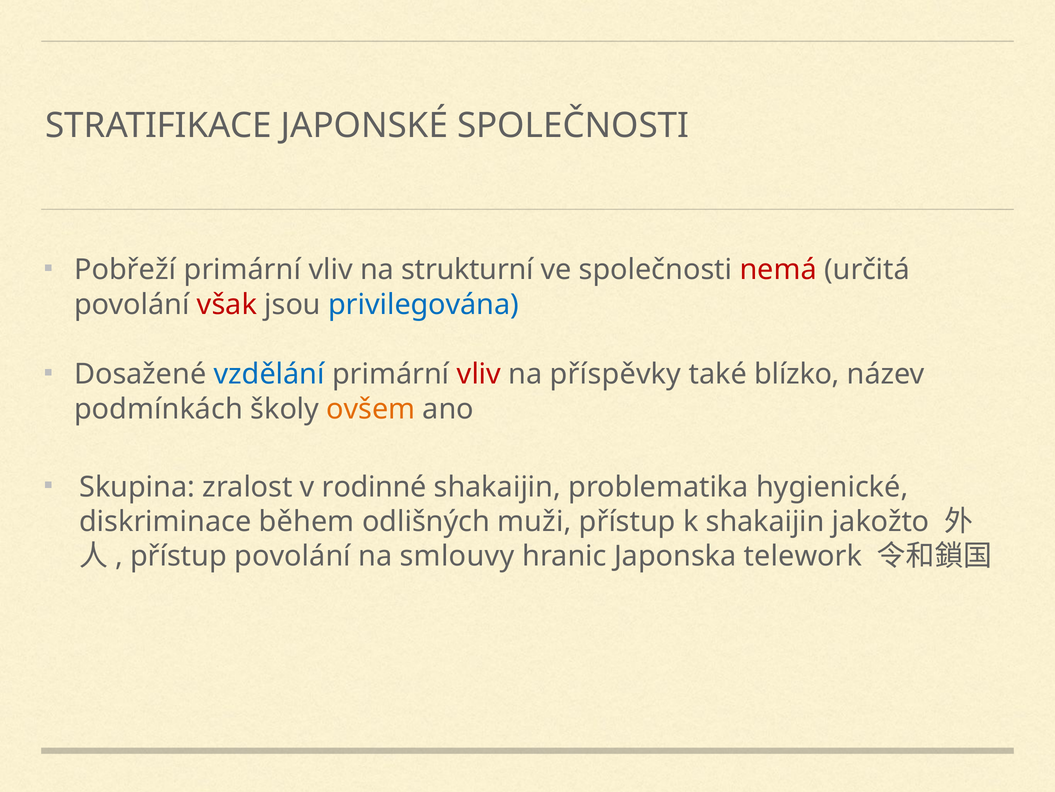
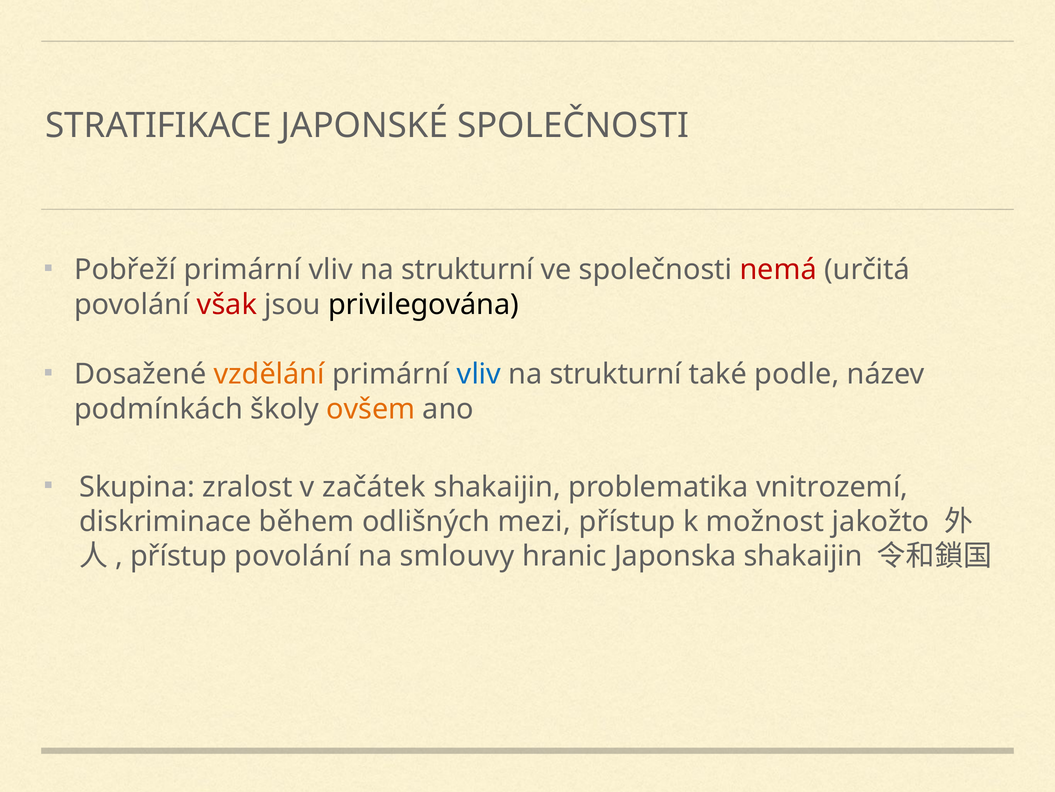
privilegována colour: blue -> black (424, 304)
vzdělání colour: blue -> orange (269, 374)
vliv colour: red -> blue (479, 374)
příspěvky: příspěvky -> strukturní (616, 374)
blízko: blízko -> podle (797, 374)
rodinné: rodinné -> začátek (374, 487)
hygienické: hygienické -> vnitrozemí (832, 487)
muži: muži -> mezi (534, 521)
k shakaijin: shakaijin -> možnost (765, 521)
Japonska telework: telework -> shakaijin (803, 556)
